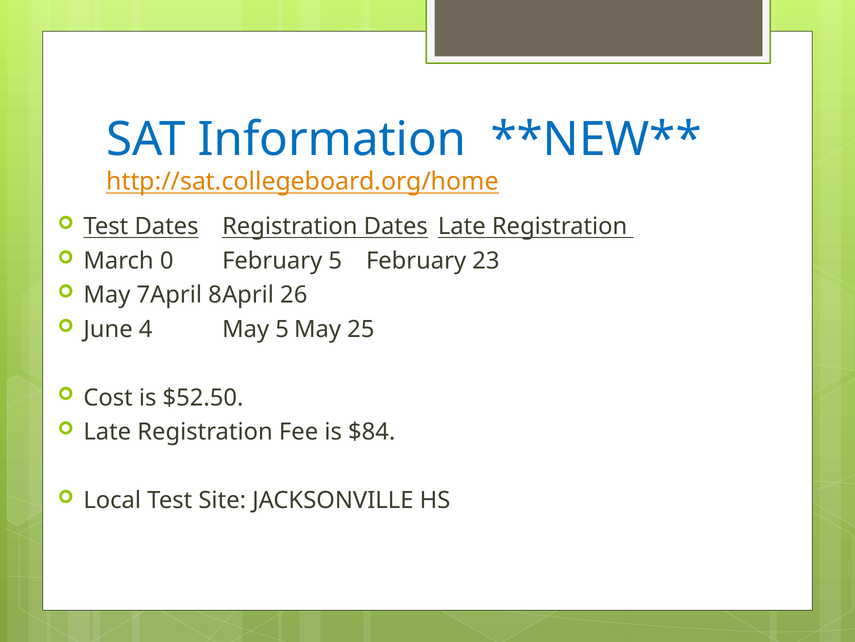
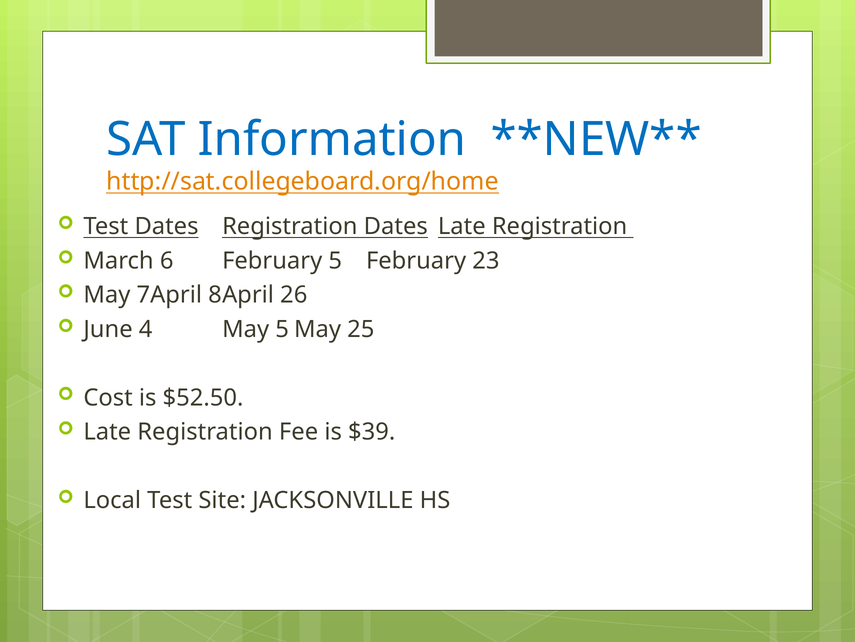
0: 0 -> 6 (167, 261)
$84: $84 -> $39 (372, 432)
